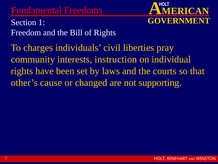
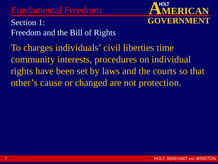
pray: pray -> time (165, 48)
instruction: instruction -> procedures (116, 59)
supporting: supporting -> protection (160, 82)
